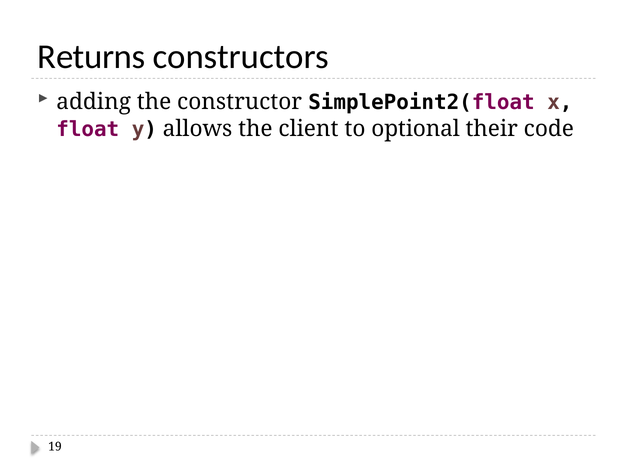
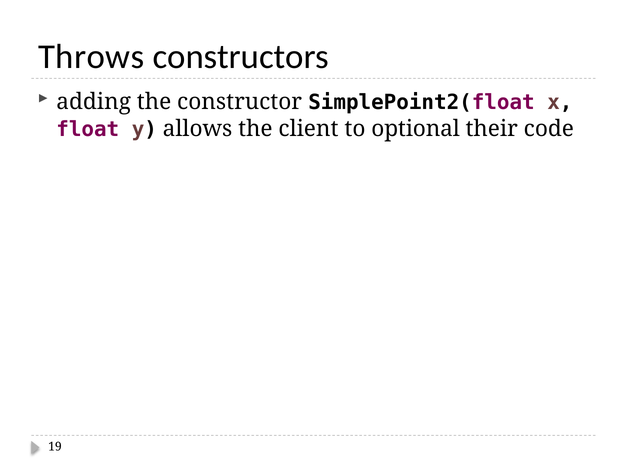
Returns: Returns -> Throws (91, 57)
